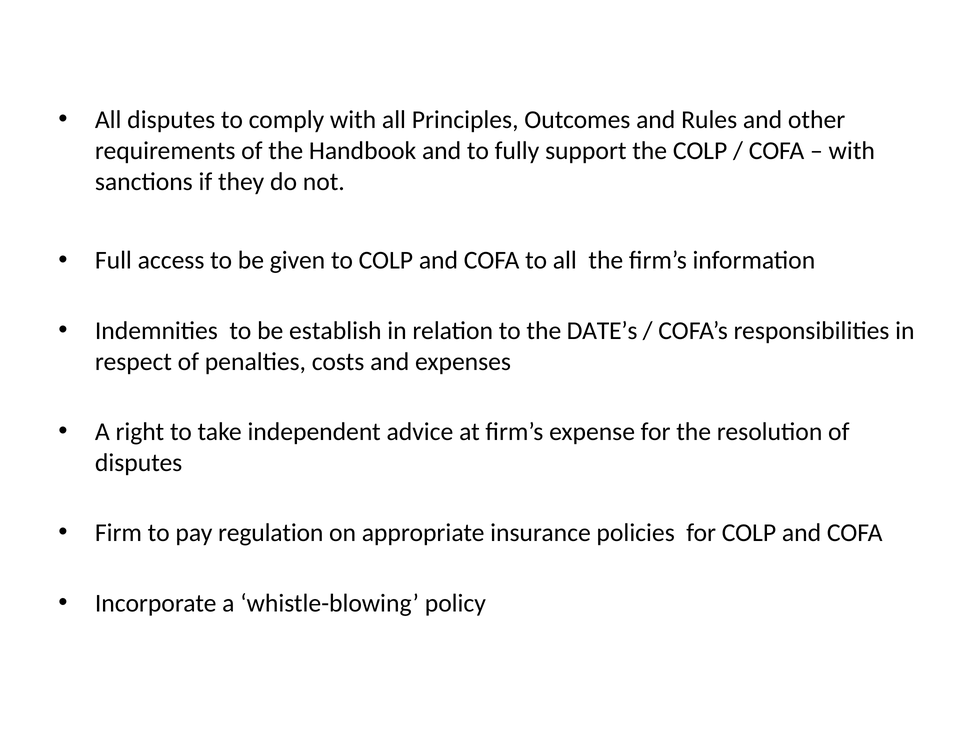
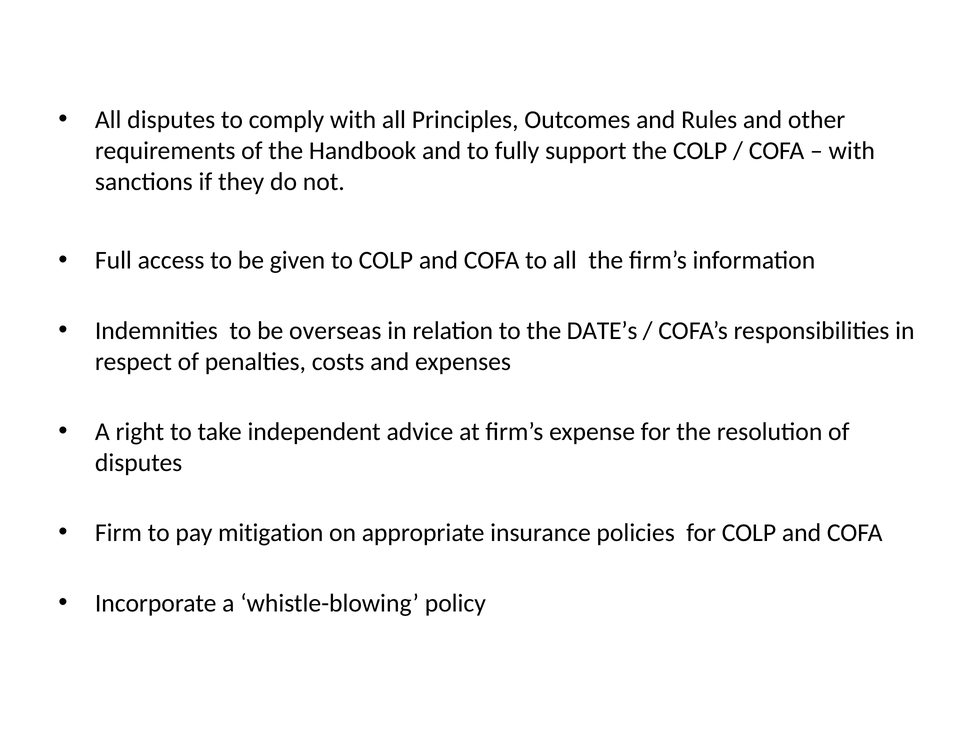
establish: establish -> overseas (335, 331)
regulation: regulation -> mitigation (271, 533)
